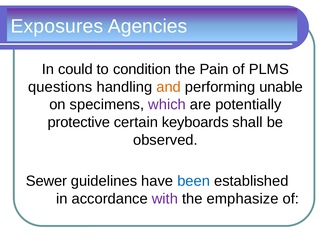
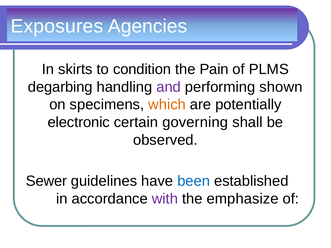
could: could -> skirts (75, 69)
questions: questions -> degarbing (60, 87)
and colour: orange -> purple (169, 87)
unable: unable -> shown (281, 87)
which colour: purple -> orange (167, 105)
protective: protective -> electronic (79, 122)
keyboards: keyboards -> governing (195, 122)
